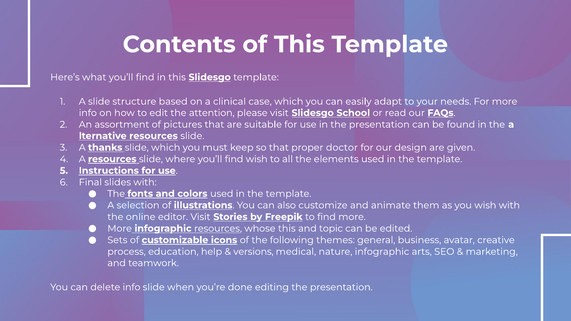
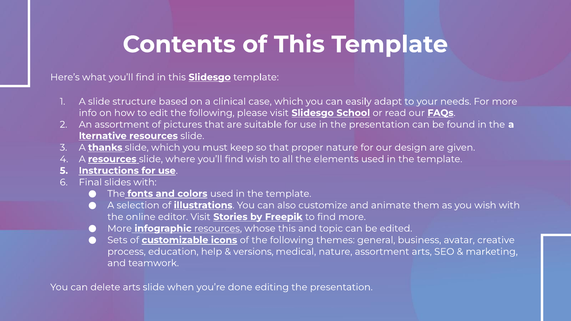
edit the attention: attention -> following (212, 113)
proper doctor: doctor -> nature (342, 148)
nature infographic: infographic -> assortment (382, 252)
delete info: info -> arts (132, 287)
